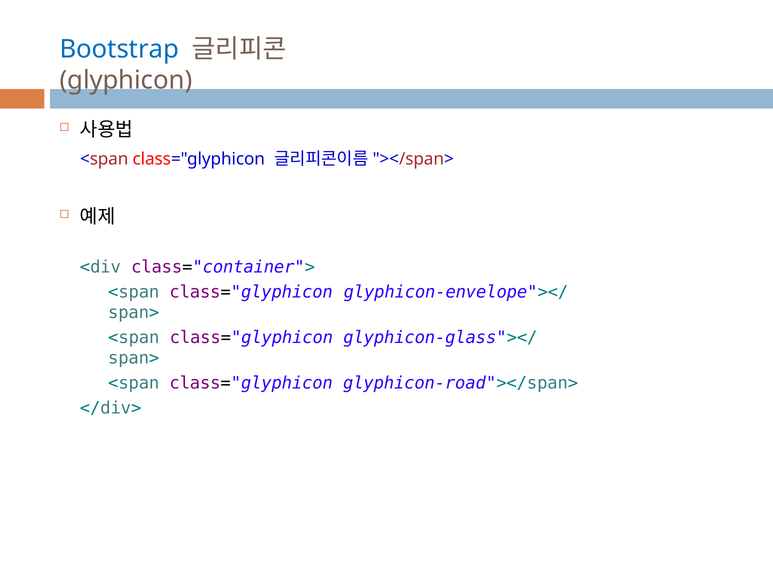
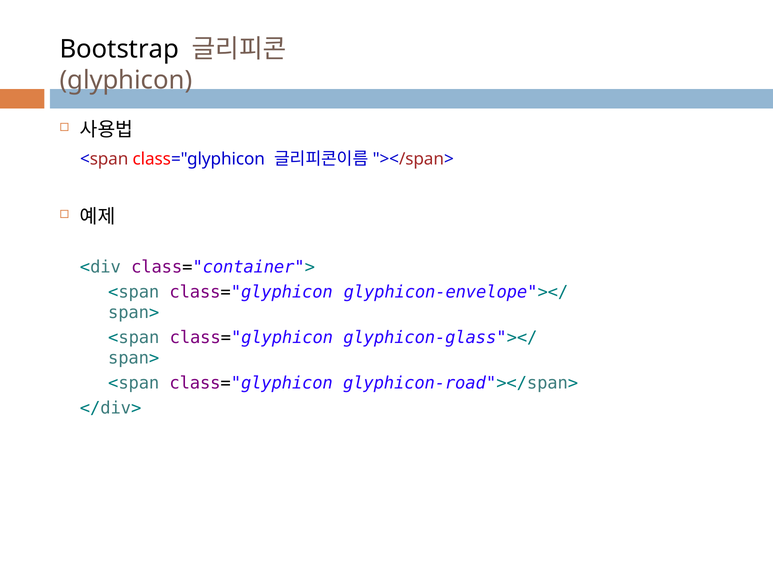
Bootstrap colour: blue -> black (119, 49)
